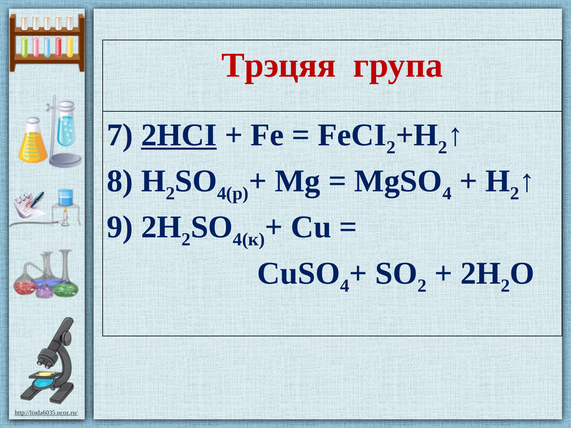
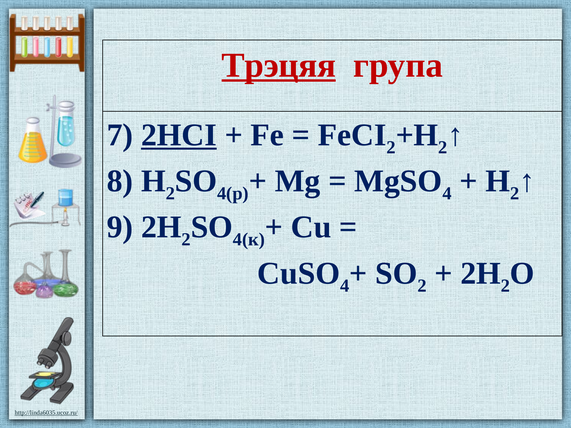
Трэцяя underline: none -> present (279, 66)
